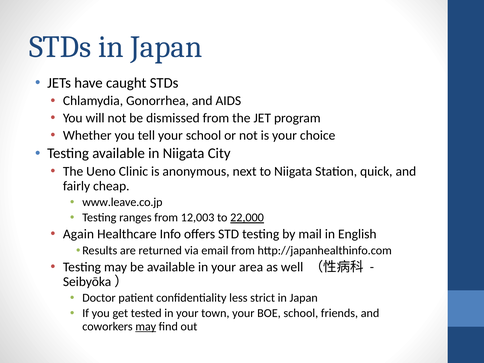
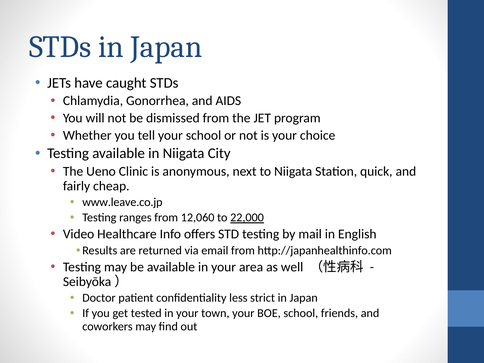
12,003: 12,003 -> 12,060 (198, 218)
Again: Again -> Video (79, 234)
may underline: present -> none (146, 326)
